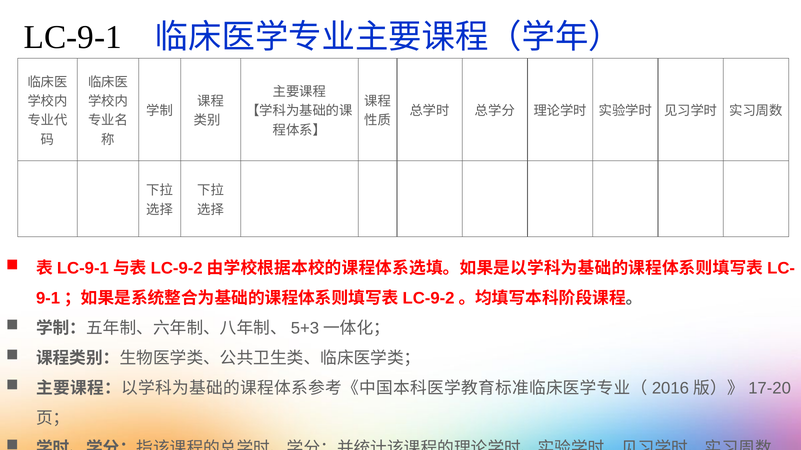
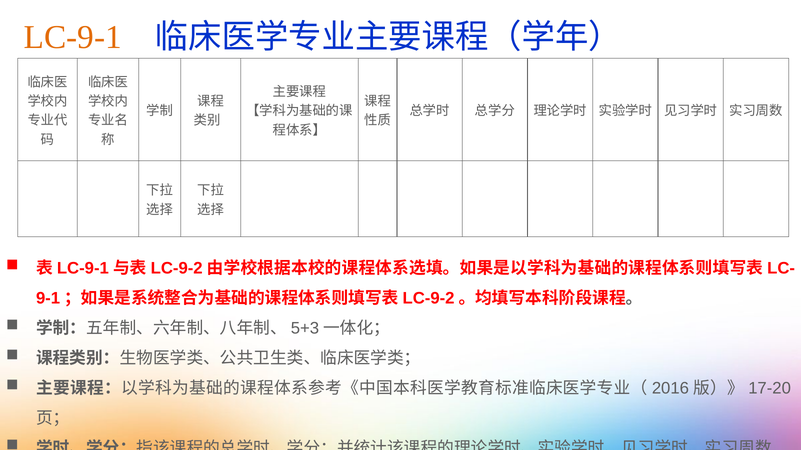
LC-9-1 colour: black -> orange (73, 37)
